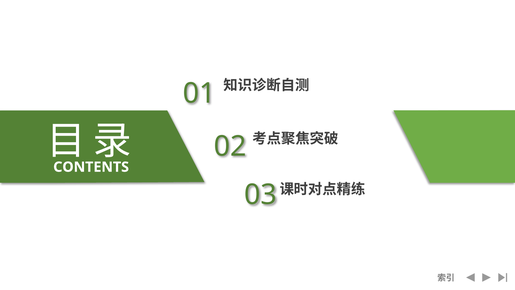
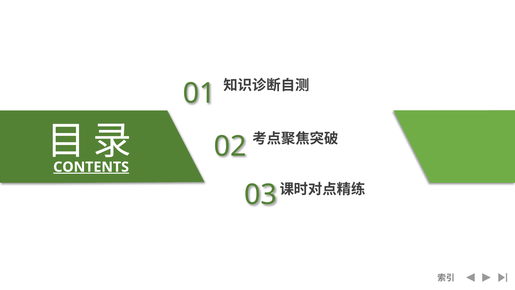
CONTENTS underline: none -> present (91, 167)
